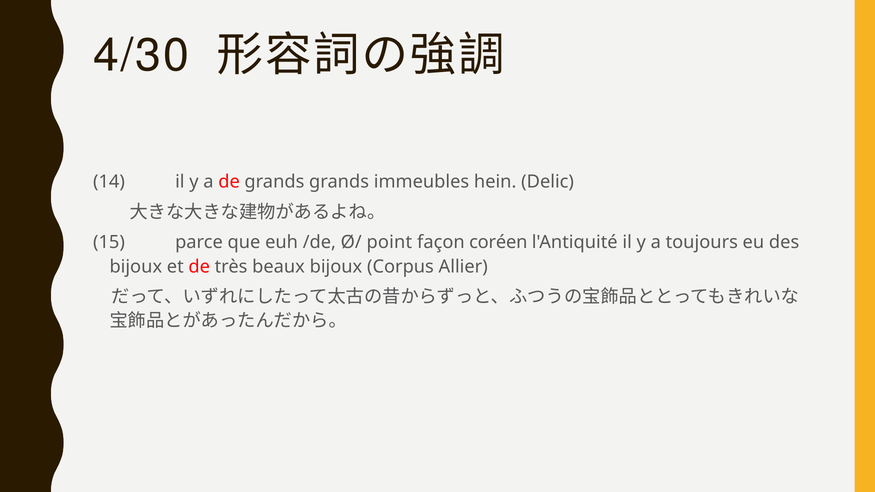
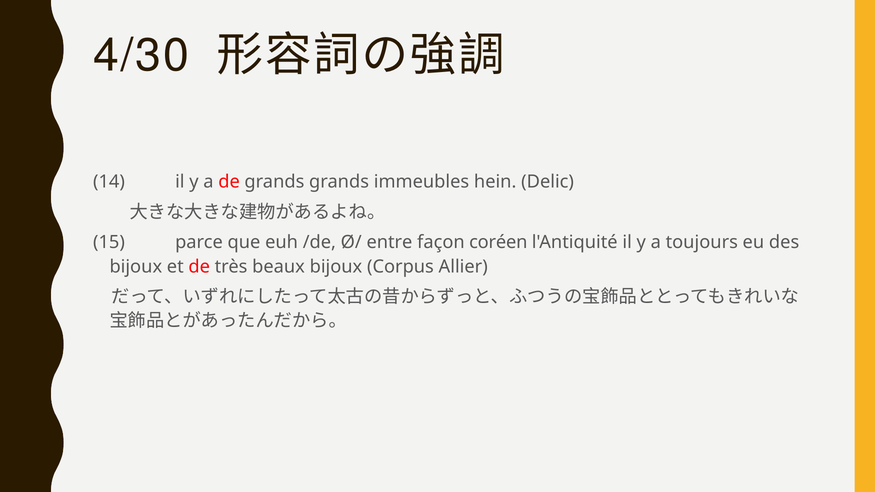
point: point -> entre (389, 243)
